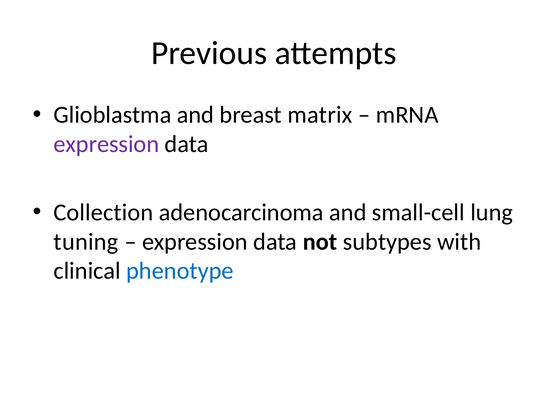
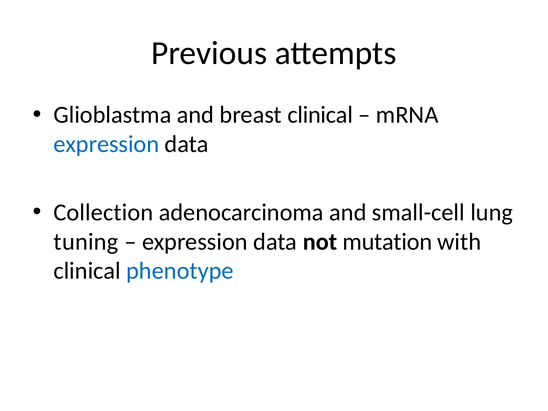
breast matrix: matrix -> clinical (320, 115)
expression colour: purple -> blue (106, 144)
subtypes: subtypes -> mutation (387, 242)
